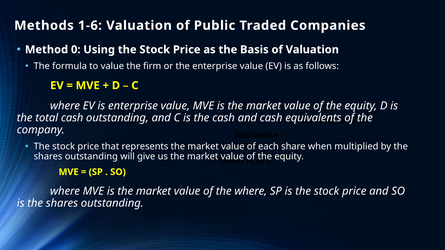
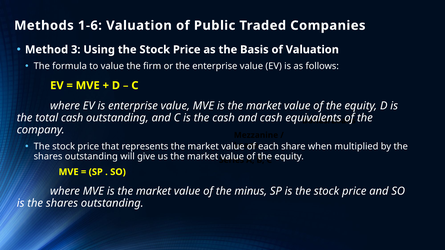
0: 0 -> 3 (76, 50)
the where: where -> minus (251, 192)
